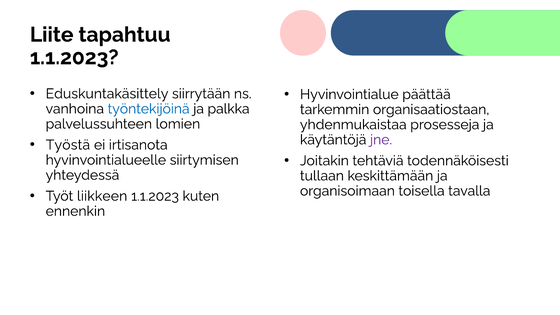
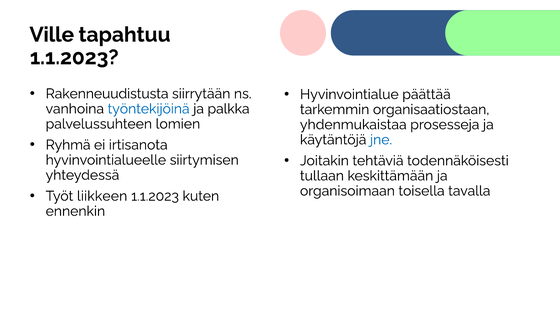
Liite: Liite -> Ville (52, 35)
Eduskuntakäsittely: Eduskuntakäsittely -> Rakenneuudistusta (107, 94)
jne colour: purple -> blue (381, 140)
Työstä: Työstä -> Ryhmä (68, 145)
